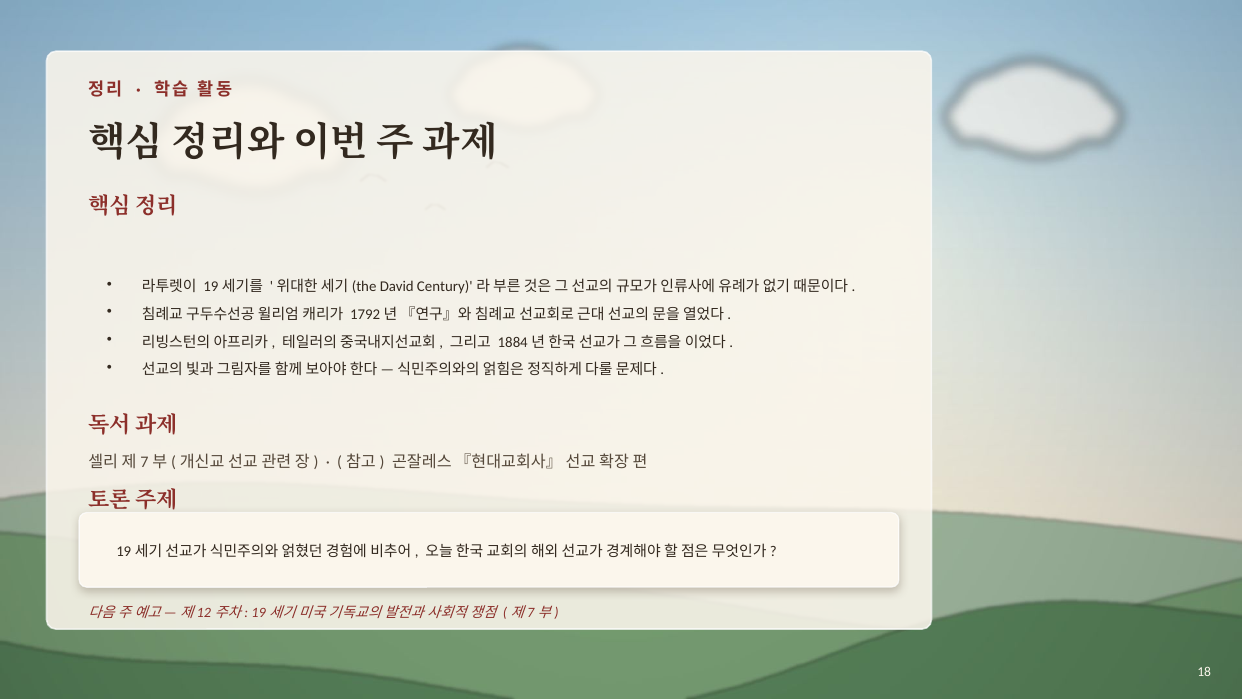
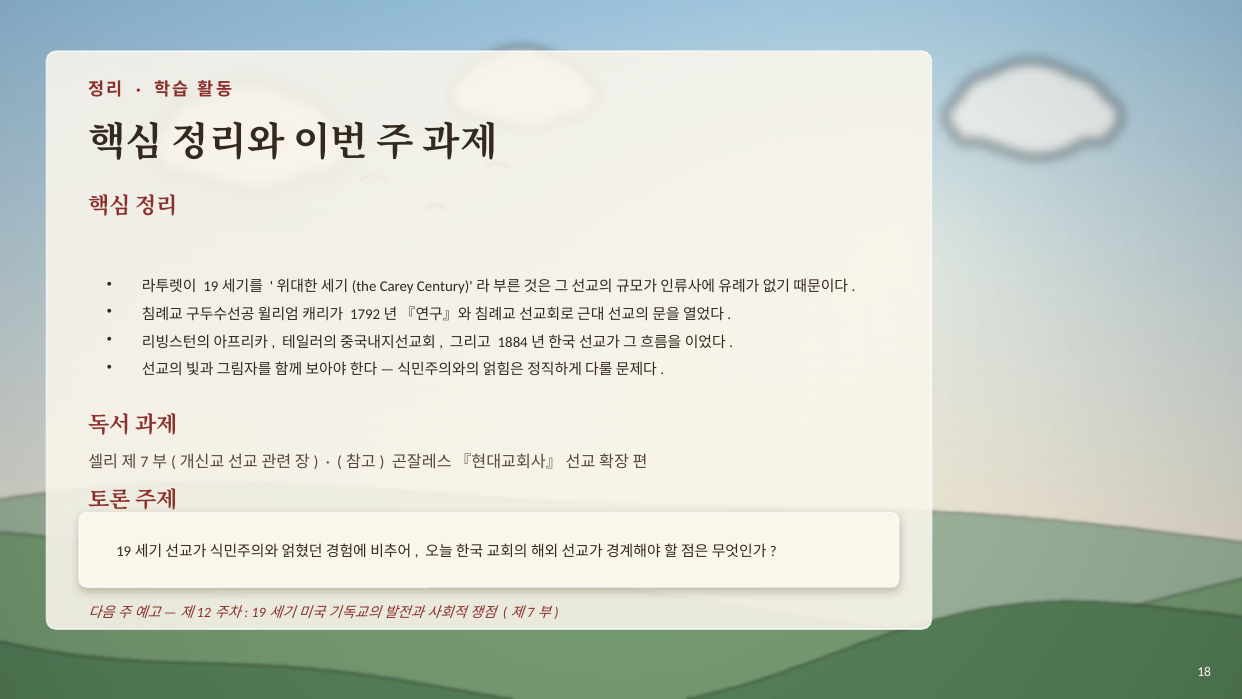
David: David -> Carey (397, 286)
